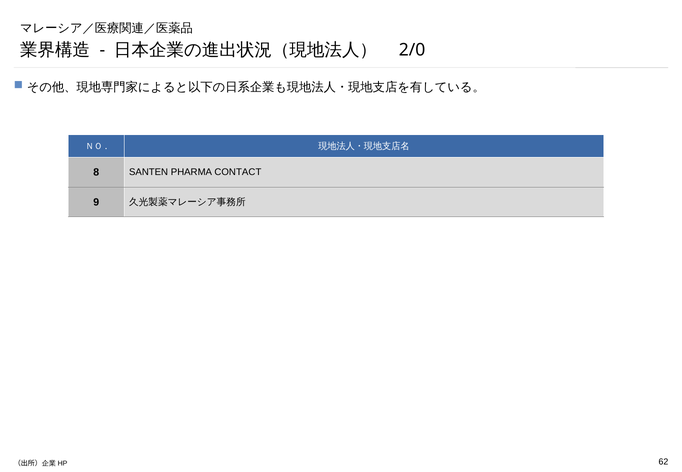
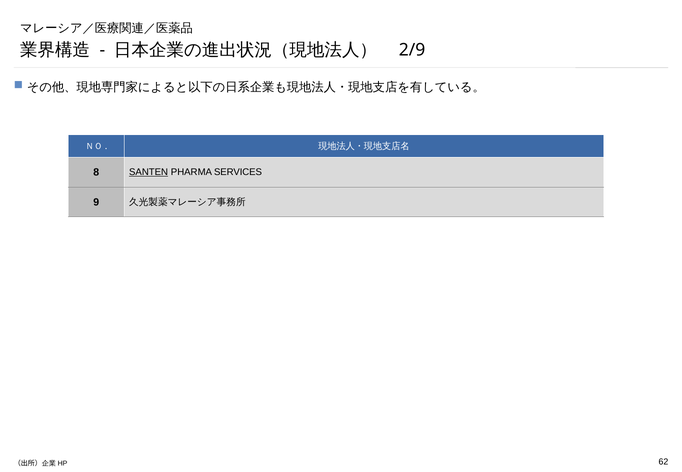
2/0: 2/0 -> 2/9 (412, 50)
SANTEN underline: none -> present (149, 172)
CONTACT: CONTACT -> SERVICES (238, 172)
